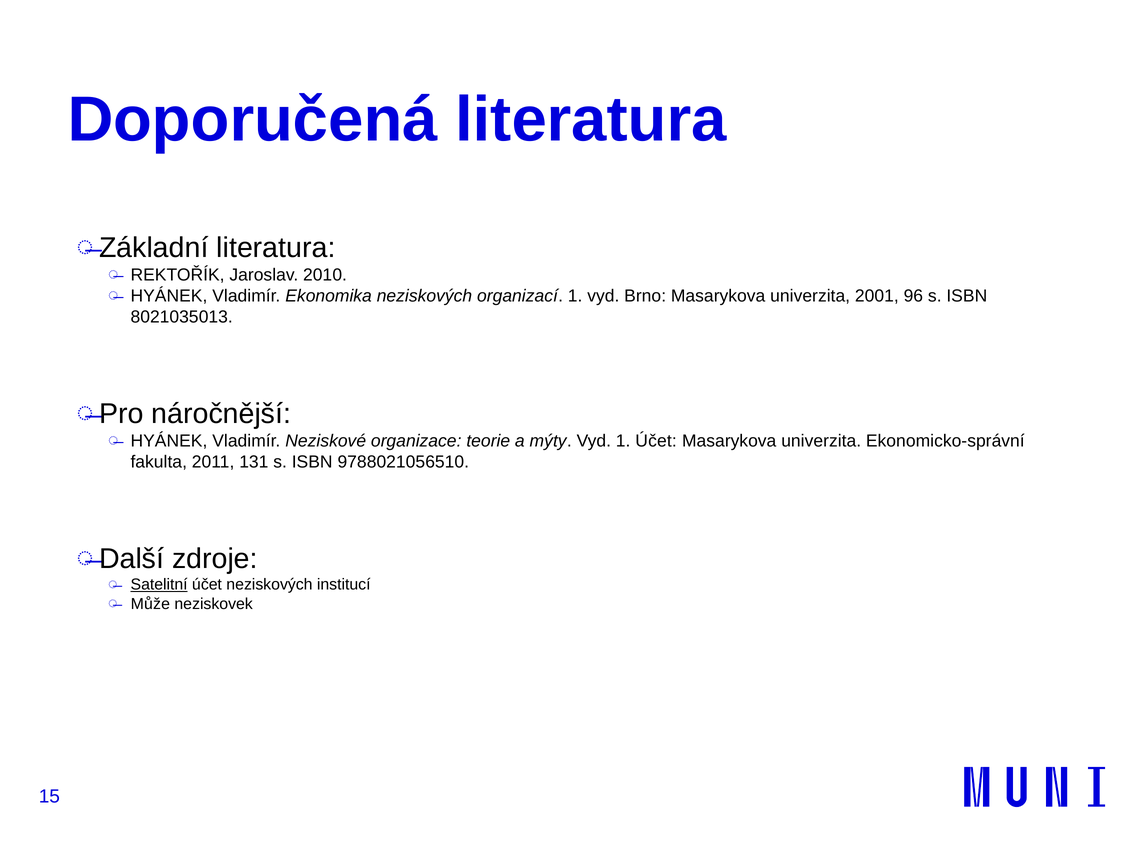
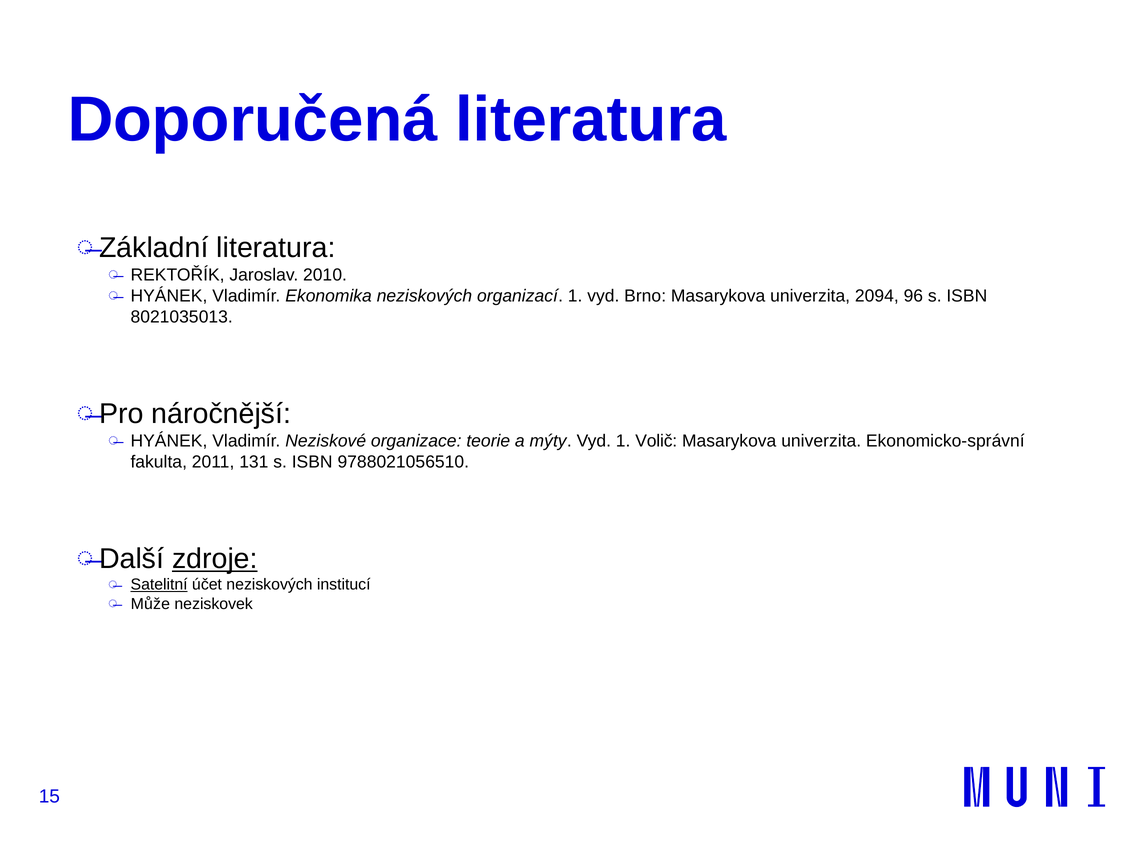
2001: 2001 -> 2094 (877, 296)
1 Účet: Účet -> Volič (656, 441)
zdroje underline: none -> present (215, 559)
